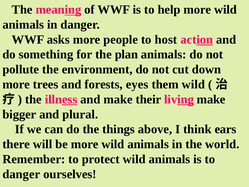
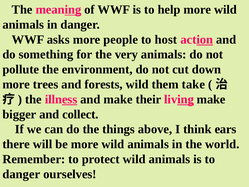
plan: plan -> very (126, 54)
forests eyes: eyes -> wild (137, 84)
them wild: wild -> take (193, 84)
plural: plural -> collect (80, 114)
